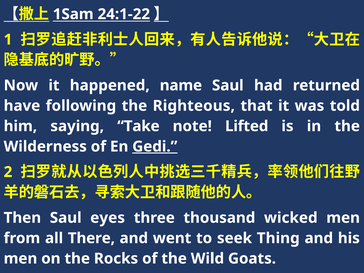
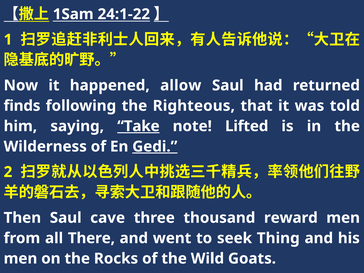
name: name -> allow (181, 85)
have: have -> finds (22, 106)
Take underline: none -> present (138, 126)
eyes: eyes -> cave (108, 218)
wicked: wicked -> reward (291, 218)
